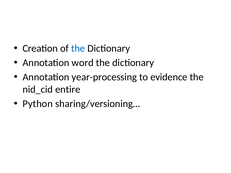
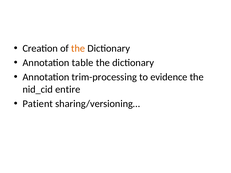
the colour: blue -> orange (78, 48)
word: word -> table (83, 63)
year-processing: year-processing -> trim-processing (104, 77)
Python: Python -> Patient (38, 104)
